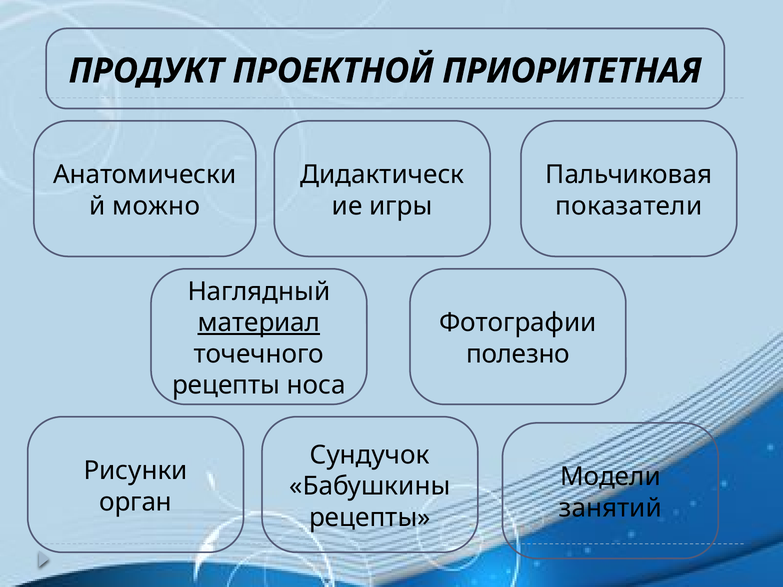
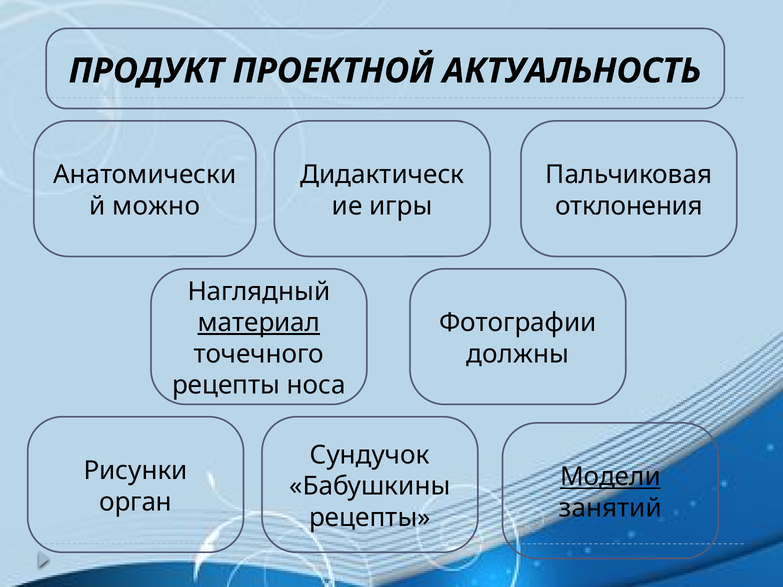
ПРИОРИТЕТНАЯ: ПРИОРИТЕТНАЯ -> АКТУАЛЬНОСТЬ (572, 71)
показатели: показатели -> отклонения (629, 206)
полезно: полезно -> должны (518, 354)
Модели underline: none -> present (610, 477)
